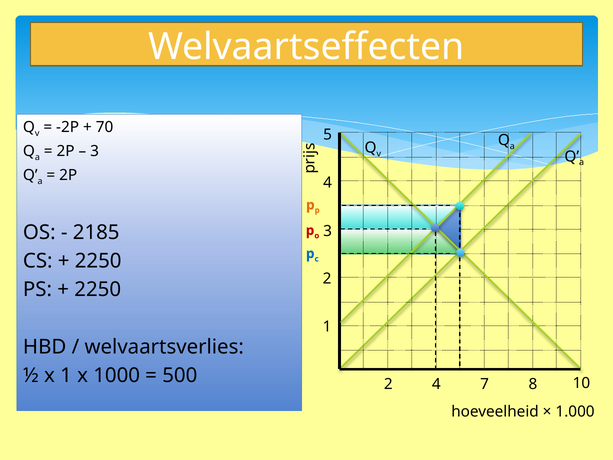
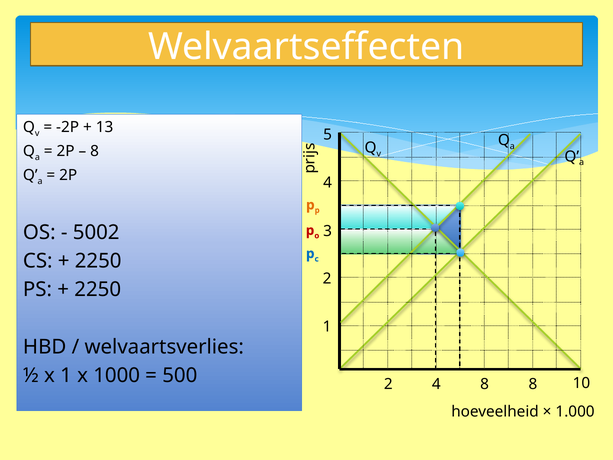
70: 70 -> 13 (105, 127)
3: 3 -> 8 (95, 151)
2185: 2185 -> 5002 (96, 232)
4 7: 7 -> 8 (485, 384)
